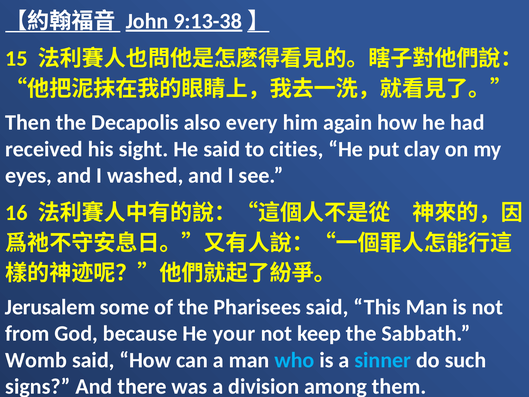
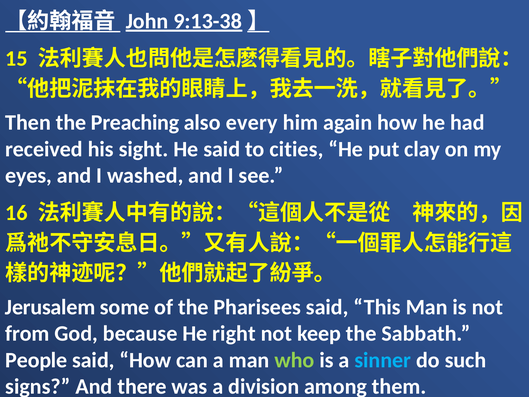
Decapolis: Decapolis -> Preaching (135, 123)
your: your -> right (234, 333)
Womb: Womb -> People (36, 360)
who colour: light blue -> light green (294, 360)
